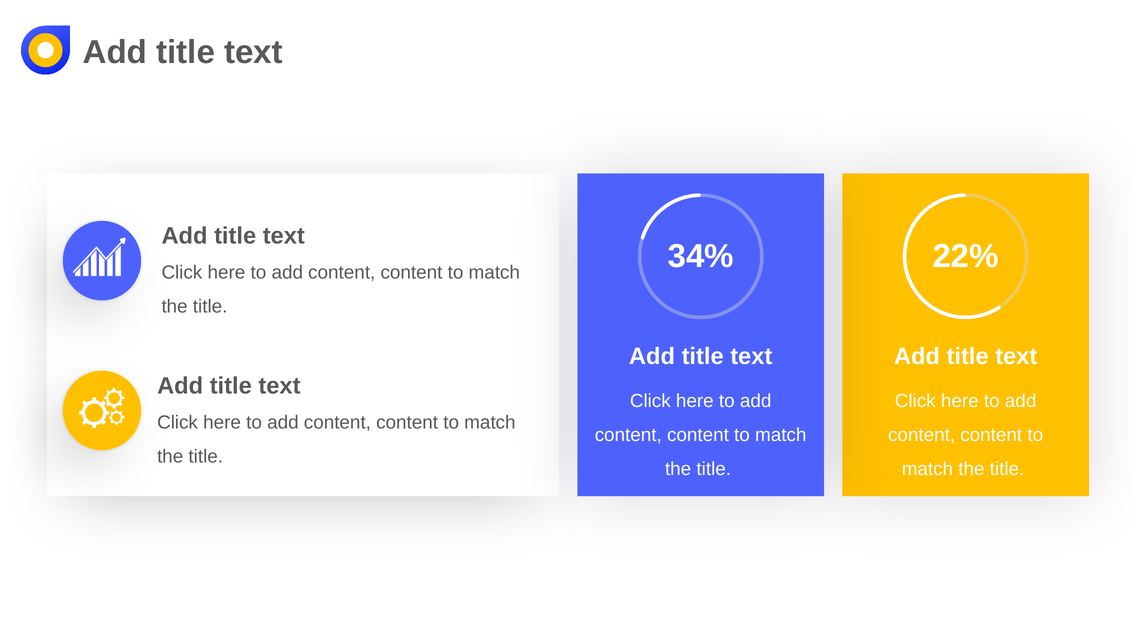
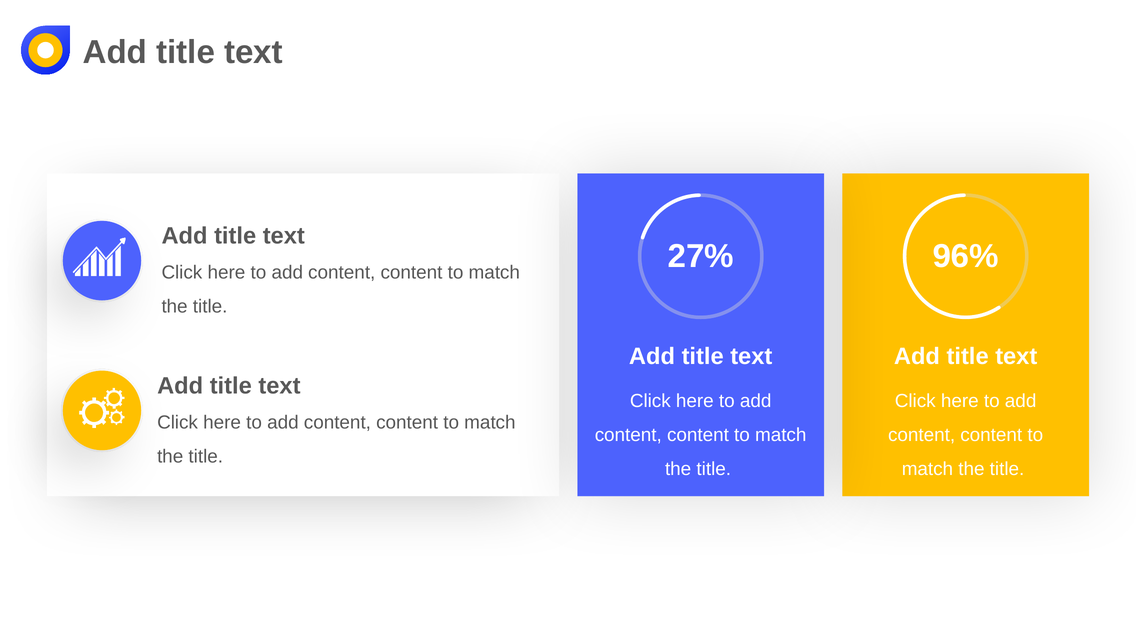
34%: 34% -> 27% (701, 257)
22%: 22% -> 96% (966, 257)
